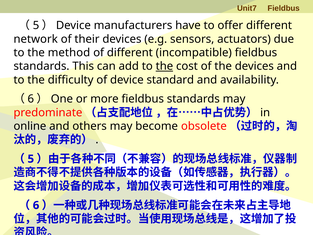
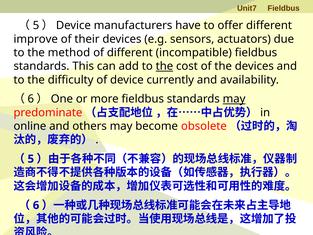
network: network -> improve (36, 39)
standard: standard -> currently (170, 80)
may underline: none -> present (234, 99)
